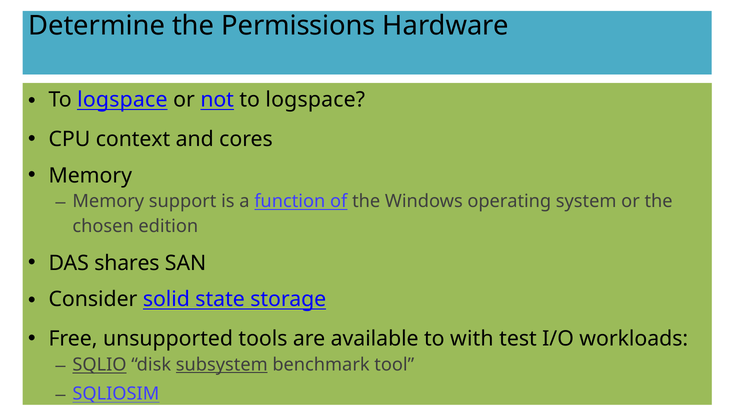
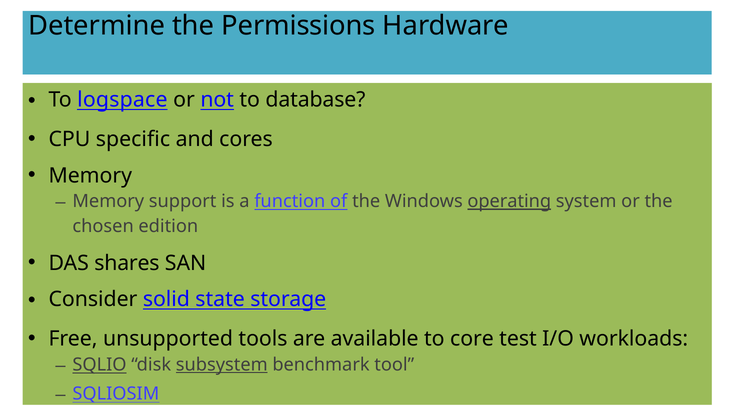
not to logspace: logspace -> database (315, 100)
context: context -> specific (133, 139)
operating underline: none -> present (509, 201)
with: with -> core (472, 339)
